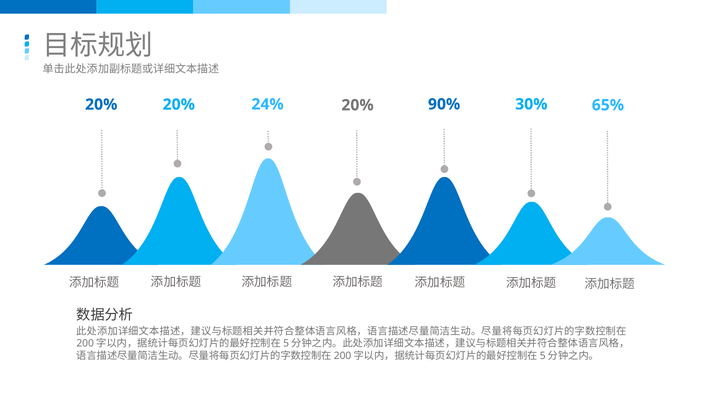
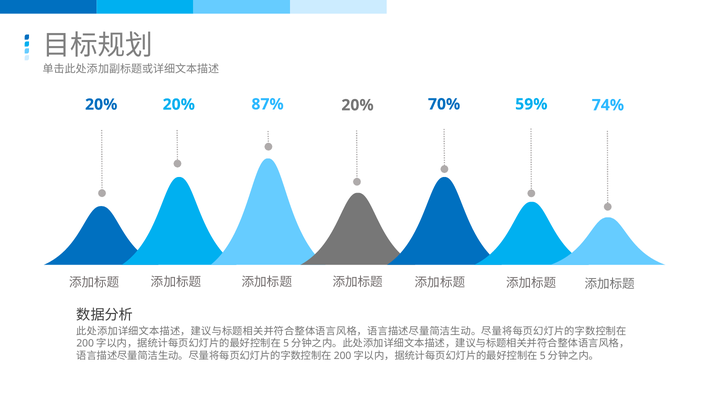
24%: 24% -> 87% (268, 104)
90%: 90% -> 70% (444, 104)
30%: 30% -> 59% (531, 104)
65%: 65% -> 74% (608, 105)
